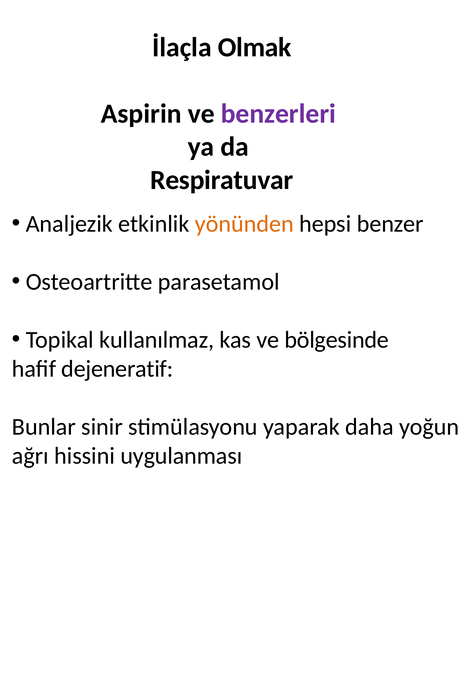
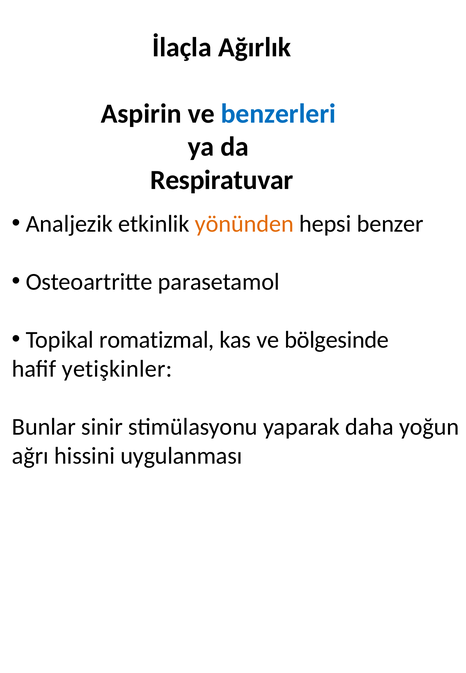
Olmak: Olmak -> Ağırlık (255, 47)
benzerleri colour: purple -> blue (278, 114)
kullanılmaz: kullanılmaz -> romatizmal (157, 340)
dejeneratif: dejeneratif -> yetişkinler (117, 369)
